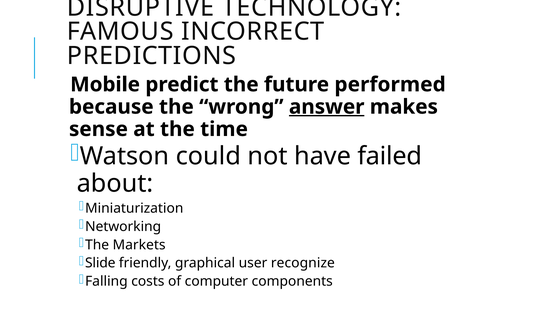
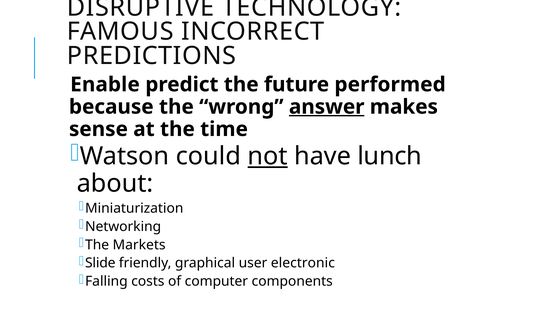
Mobile: Mobile -> Enable (105, 85)
not underline: none -> present (268, 157)
failed: failed -> lunch (390, 157)
recognize: recognize -> electronic (303, 264)
